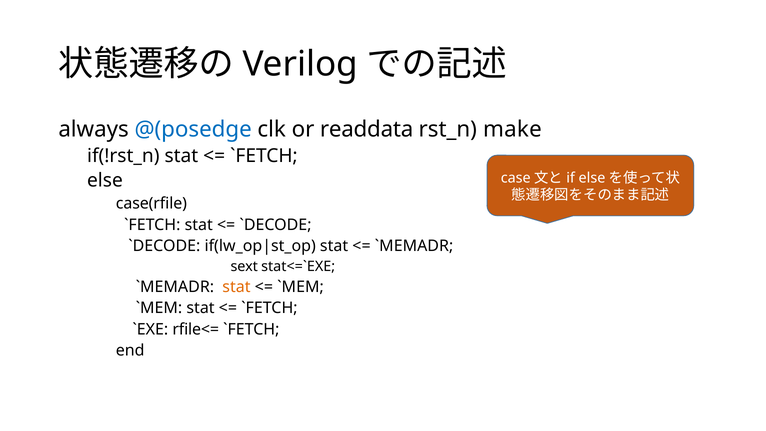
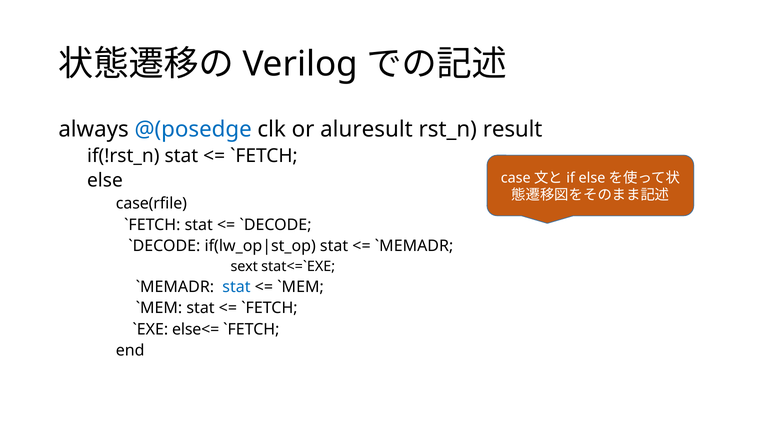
readdata: readdata -> aluresult (366, 129)
make: make -> result (513, 129)
stat colour: orange -> blue (236, 287)
rfile<=: rfile<= -> else<= (196, 329)
